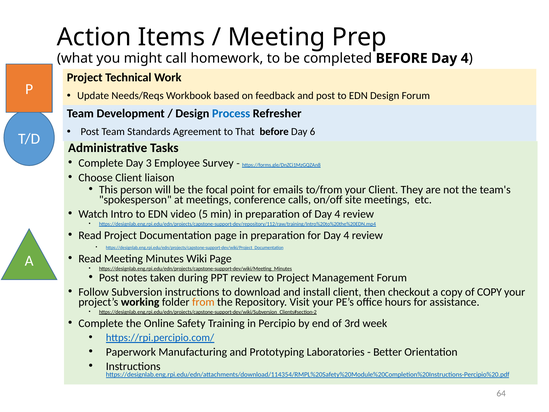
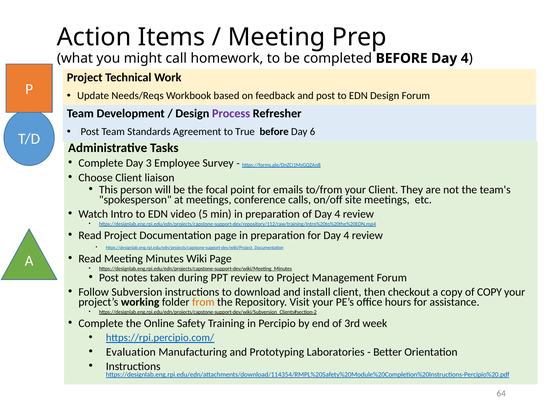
Process colour: blue -> purple (231, 114)
That: That -> True (245, 132)
Paperwork: Paperwork -> Evaluation (131, 352)
